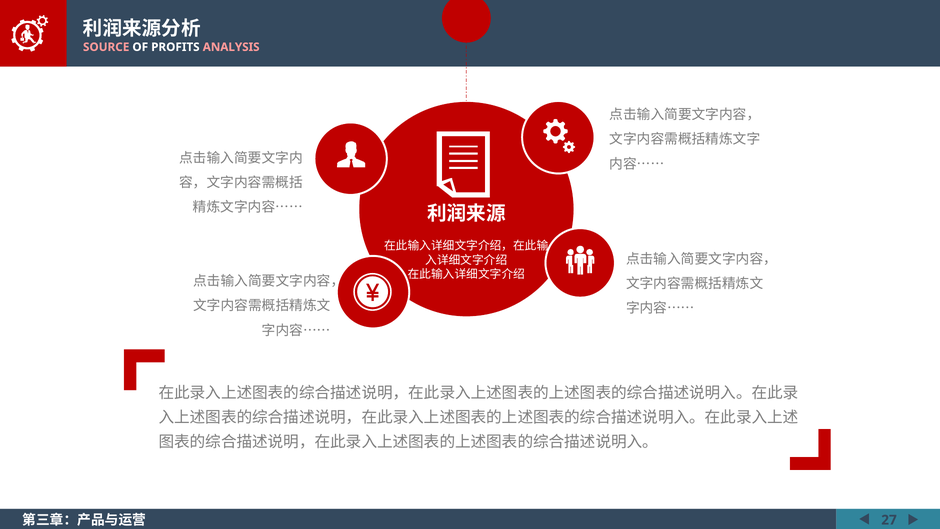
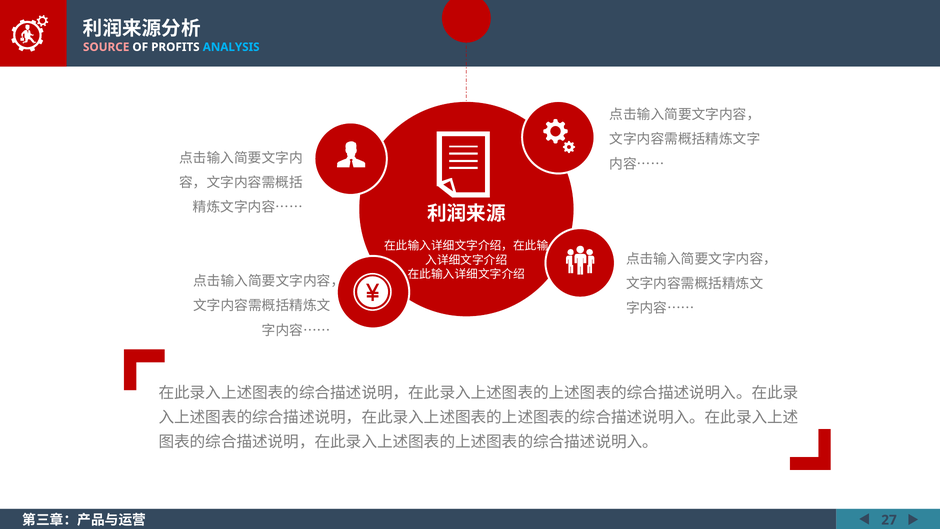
ANALYSIS colour: pink -> light blue (231, 47)
